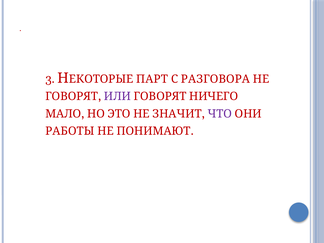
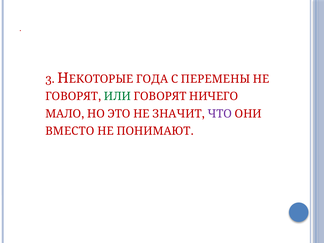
ПАРТ: ПАРТ -> ГОДА (152, 79)
РАЗГОВОРА: РАЗГОВОРА -> ПЕРЕМЕНЫ (215, 79)
ИЛИ colour: purple -> green (117, 96)
РАБОТЫ: РАБОТЫ -> ВМЕСТО (70, 131)
